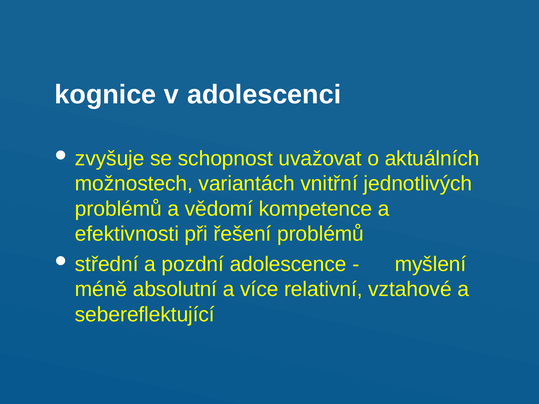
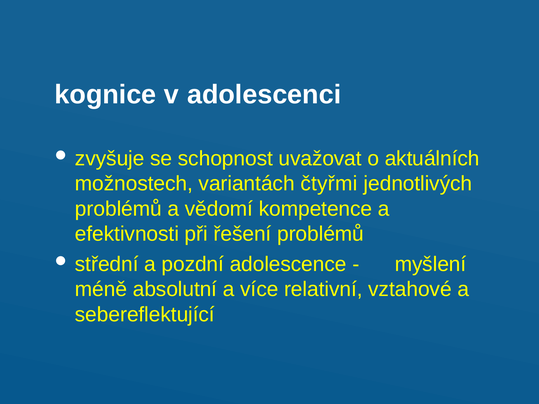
vnitřní: vnitřní -> čtyřmi (329, 184)
